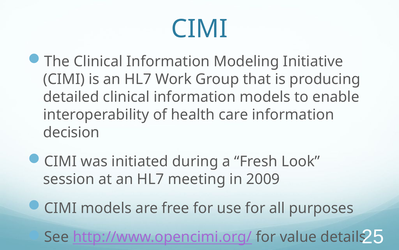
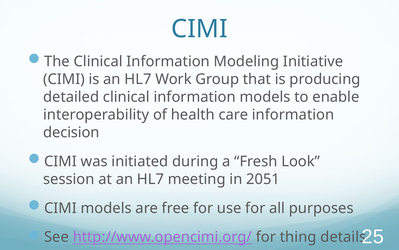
2009: 2009 -> 2051 (263, 179)
value: value -> thing (298, 236)
